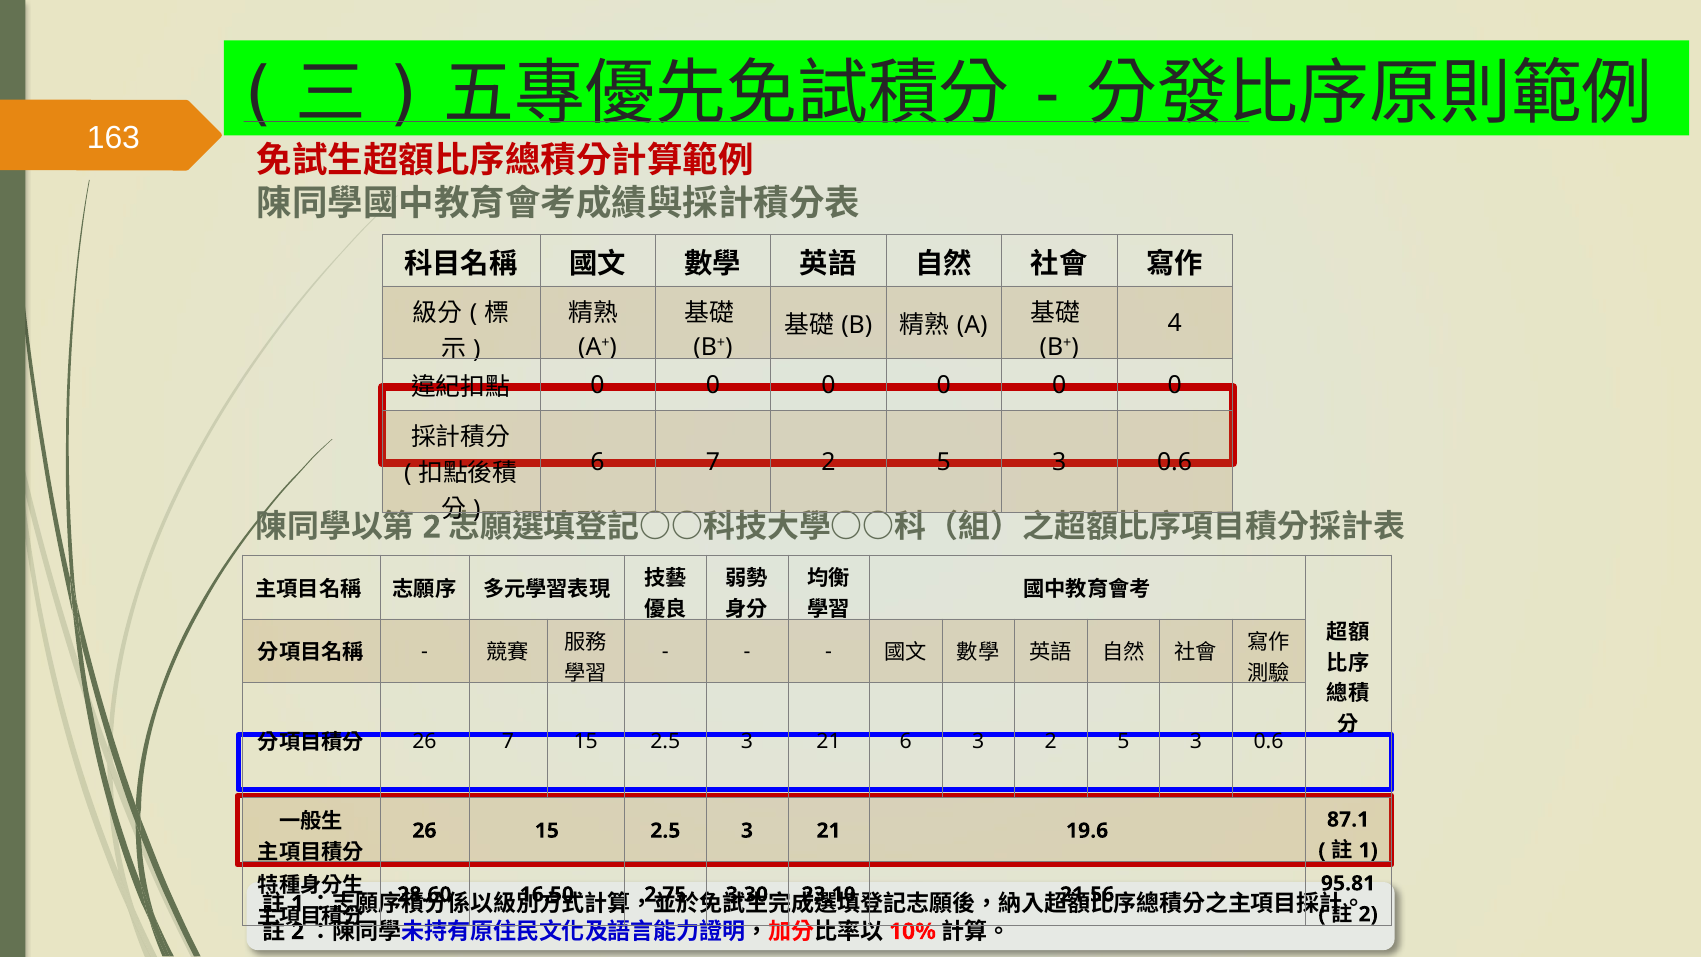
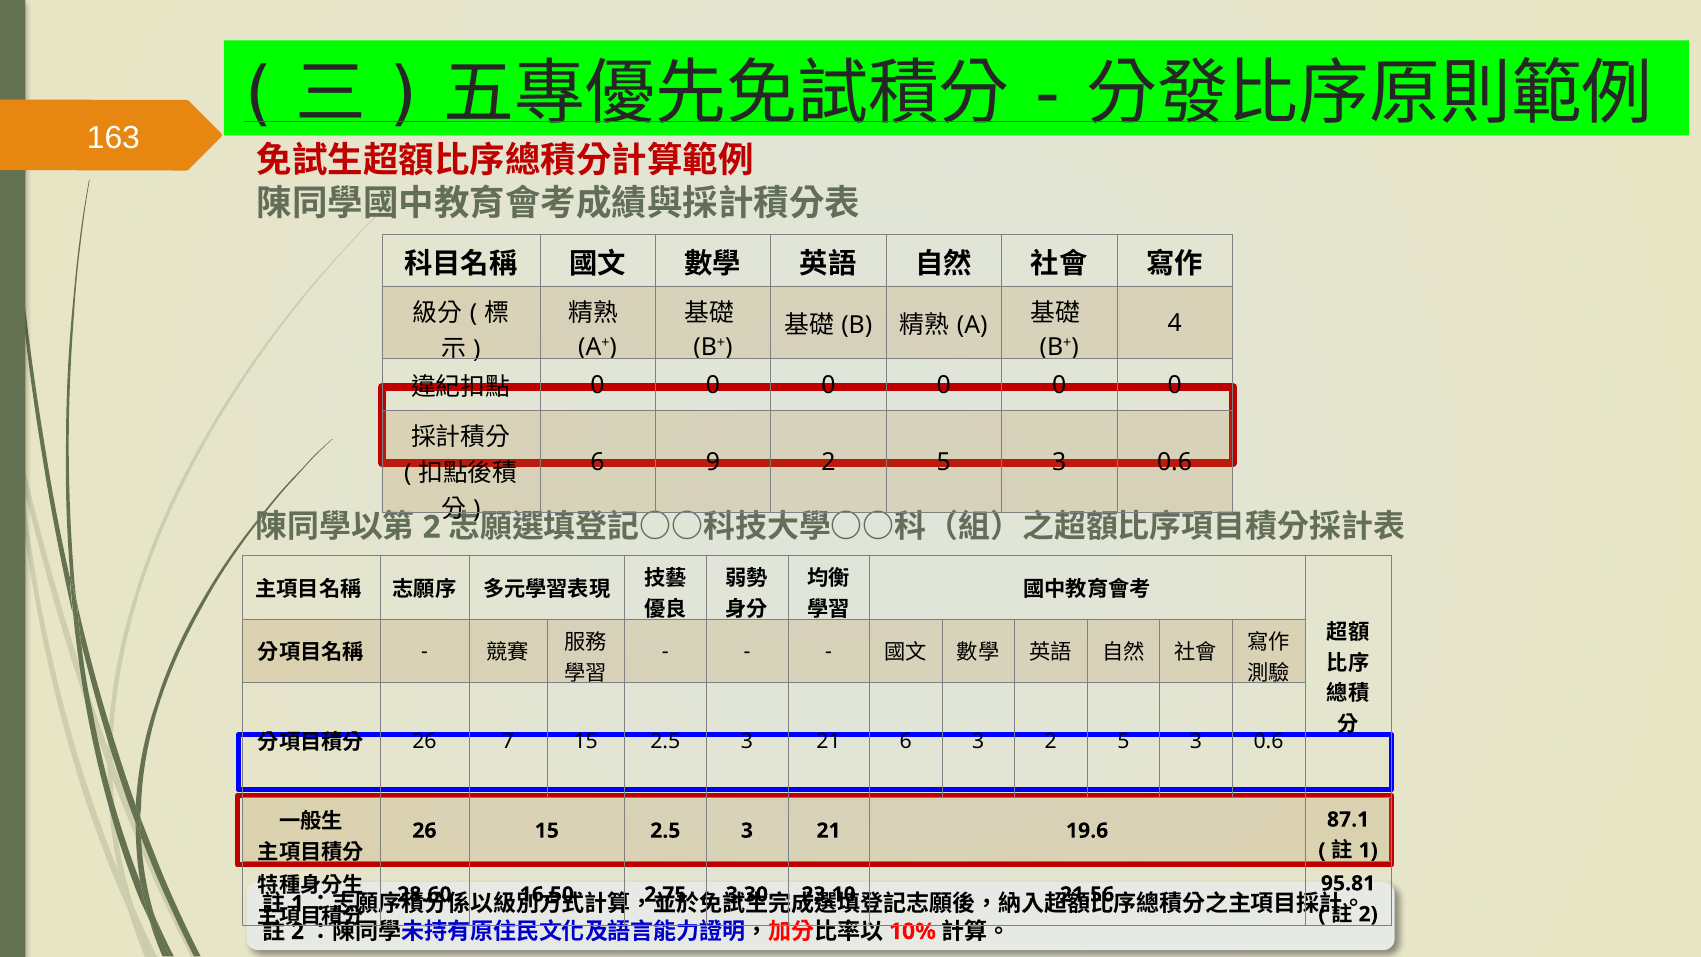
6 7: 7 -> 9 (713, 463)
